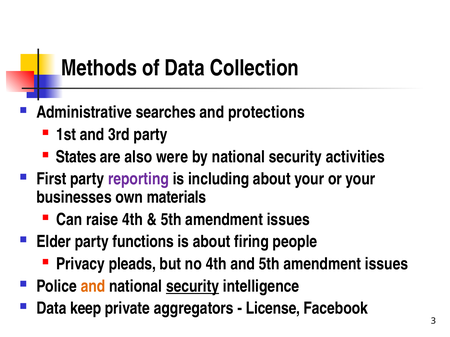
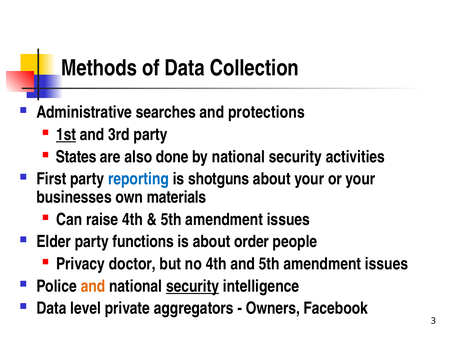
1st underline: none -> present (66, 135)
were: were -> done (172, 157)
reporting colour: purple -> blue (138, 179)
including: including -> shotguns (219, 179)
firing: firing -> order (252, 242)
pleads: pleads -> doctor (132, 264)
keep: keep -> level (86, 309)
License: License -> Owners (273, 309)
